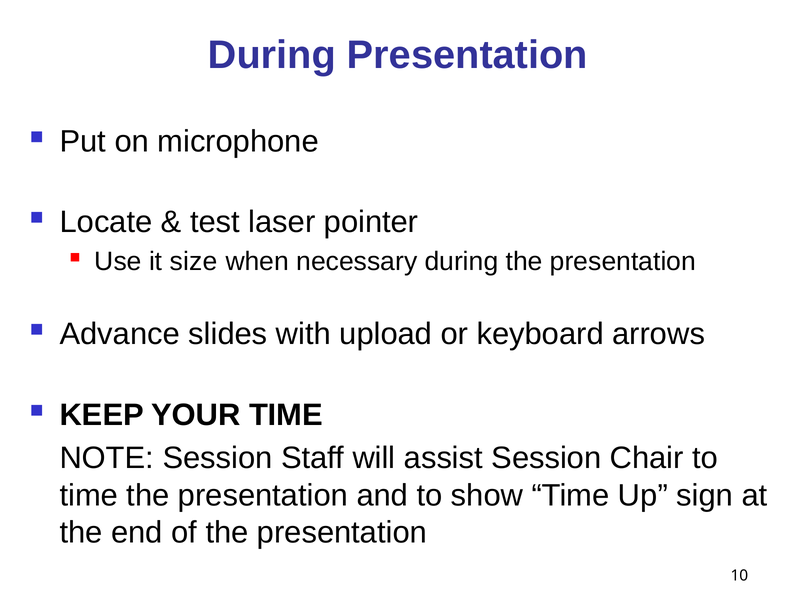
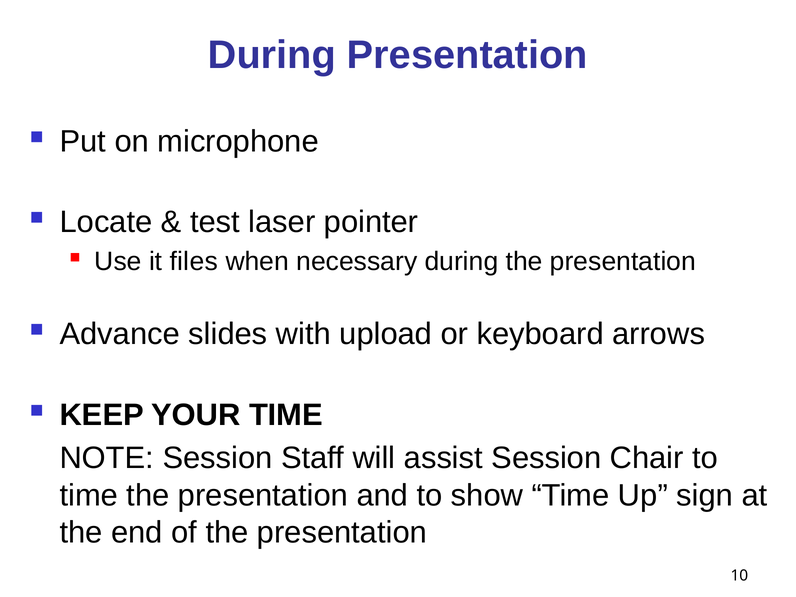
size: size -> files (194, 261)
